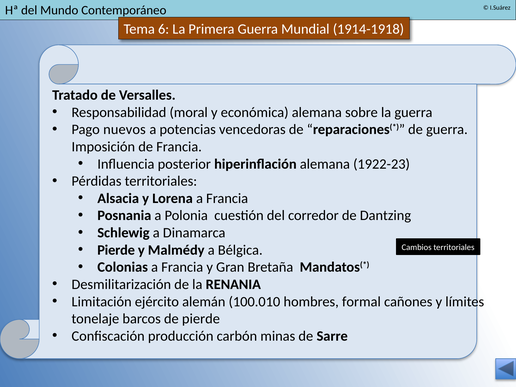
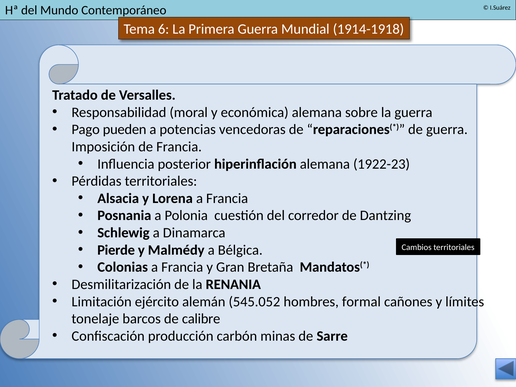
nuevos: nuevos -> pueden (125, 130)
100.010: 100.010 -> 545.052 (254, 302)
de pierde: pierde -> calibre (201, 319)
